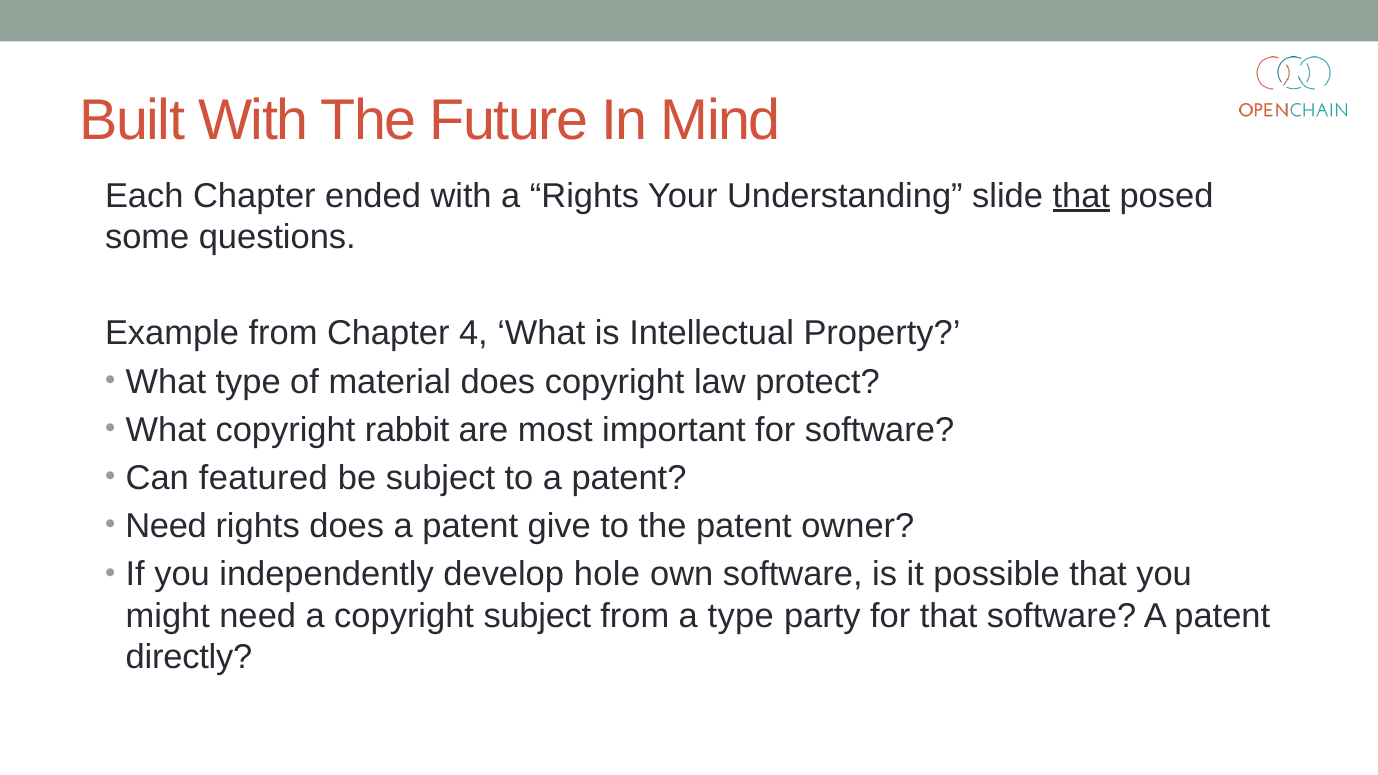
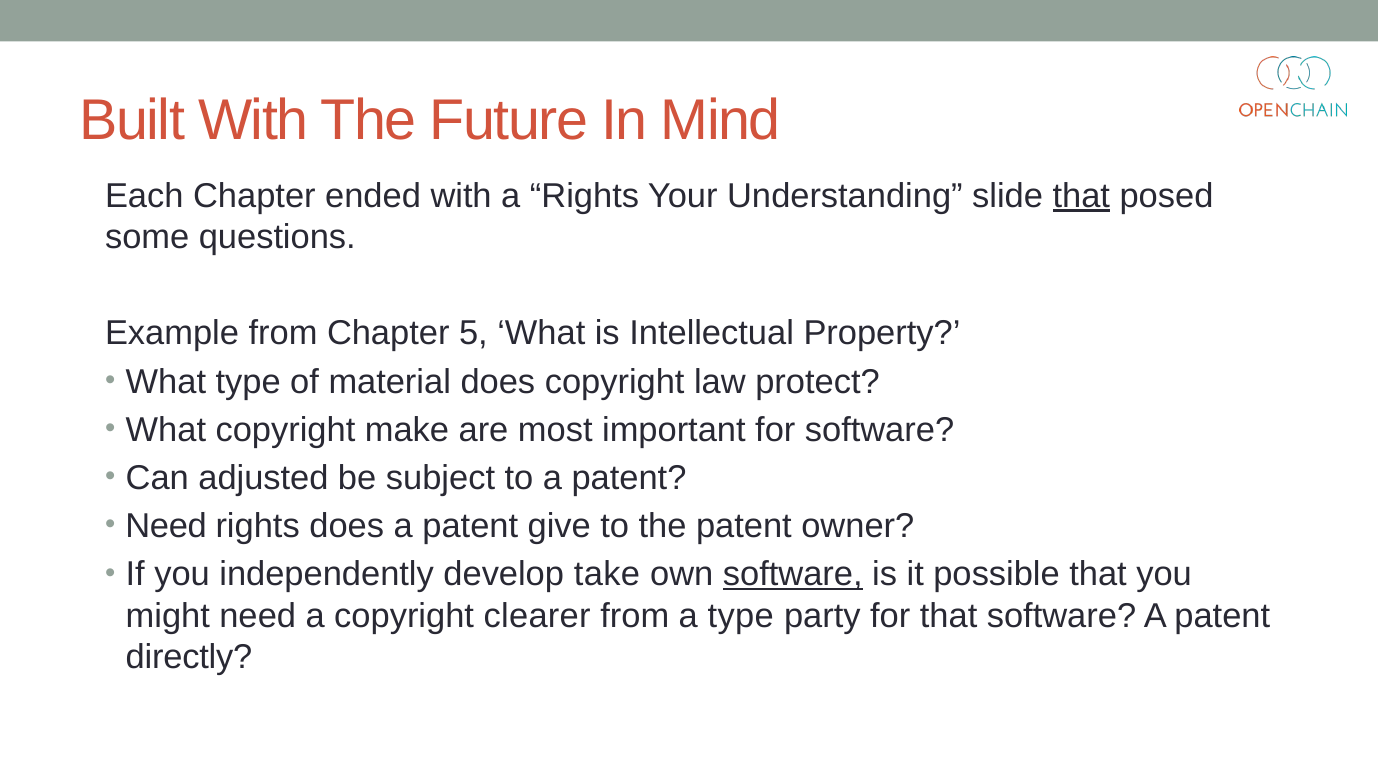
4: 4 -> 5 (473, 334)
rabbit: rabbit -> make (407, 430)
featured: featured -> adjusted (263, 478)
hole: hole -> take (607, 575)
software underline: none -> present (793, 575)
copyright subject: subject -> clearer (537, 616)
